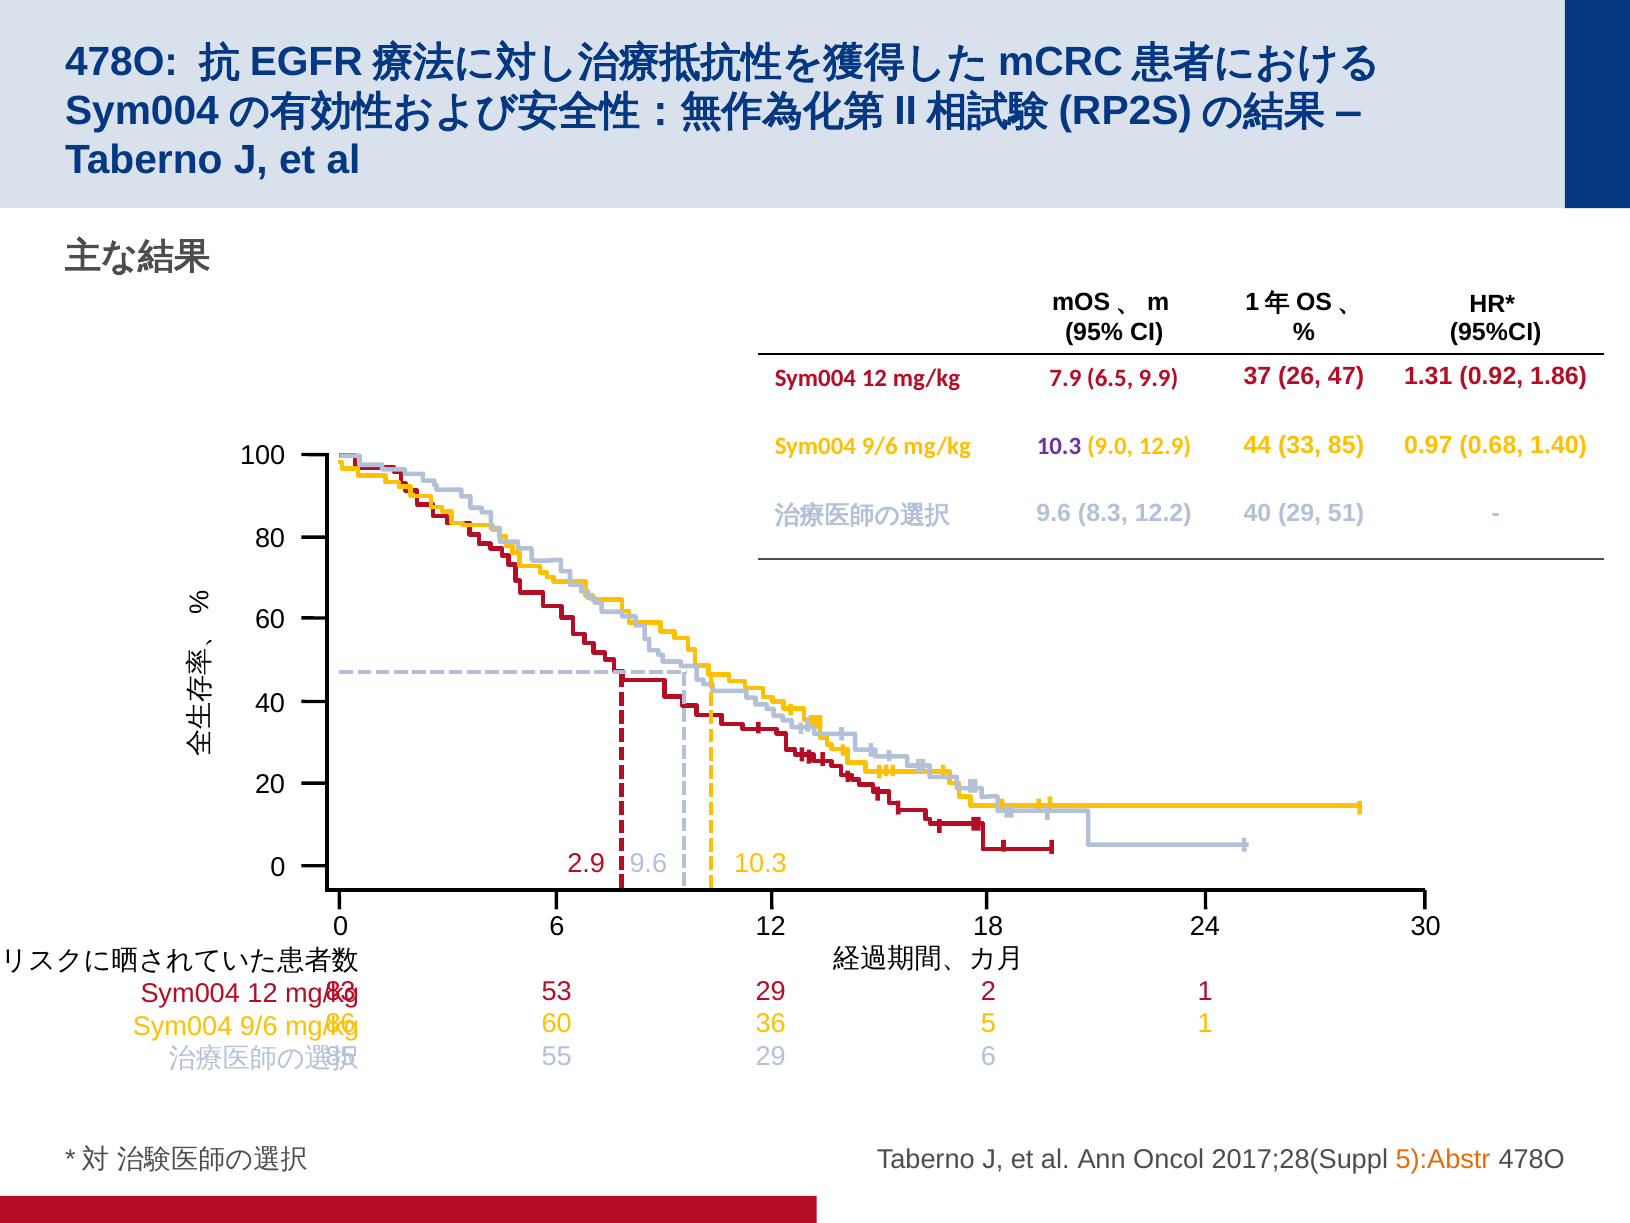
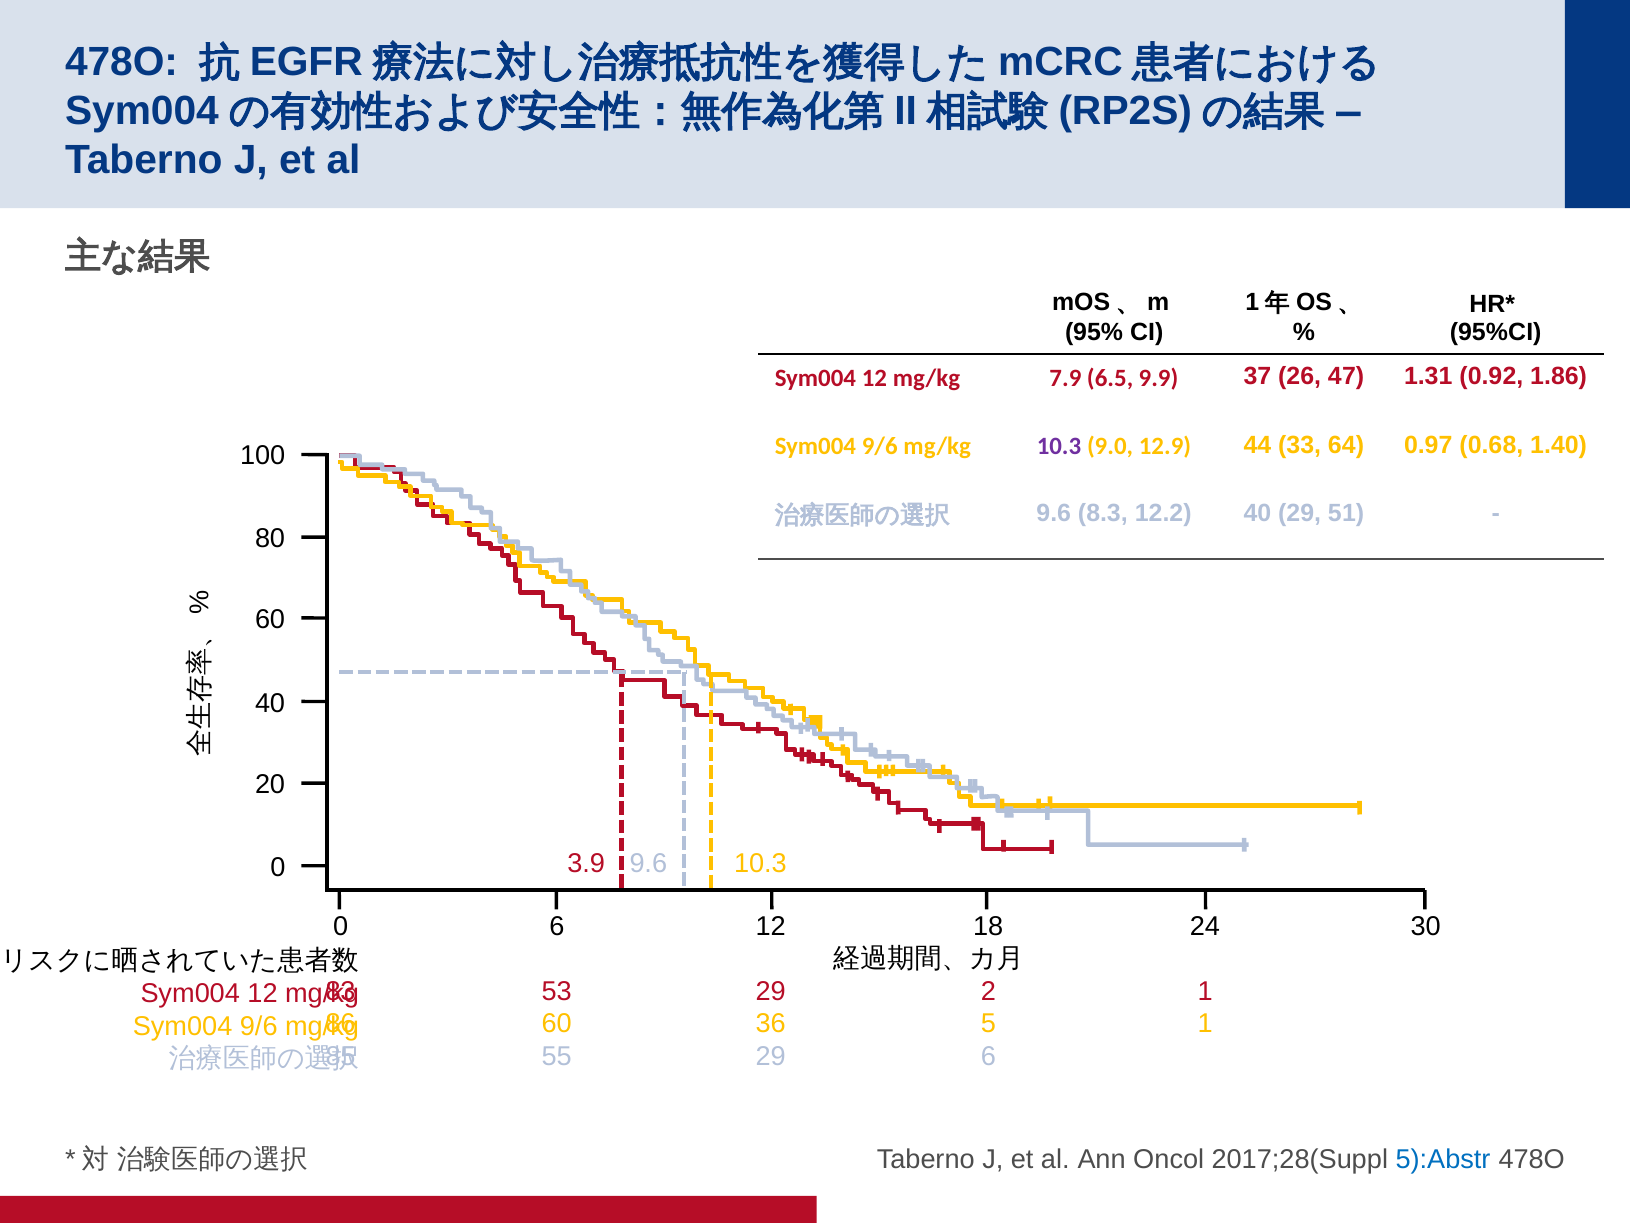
33 85: 85 -> 64 (1346, 445)
2.9: 2.9 -> 3.9 (586, 863)
5):Abstr colour: orange -> blue (1443, 1159)
